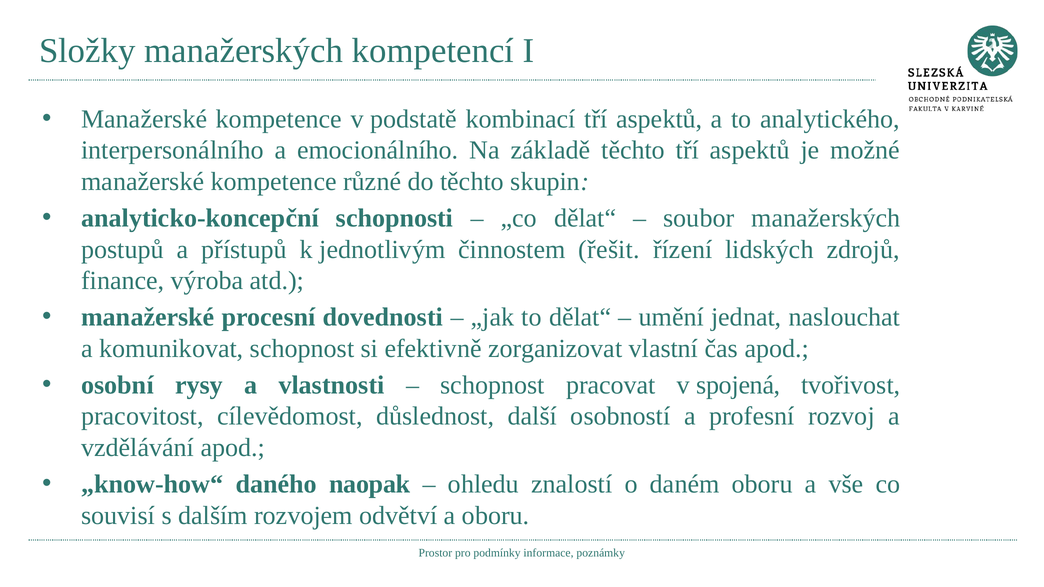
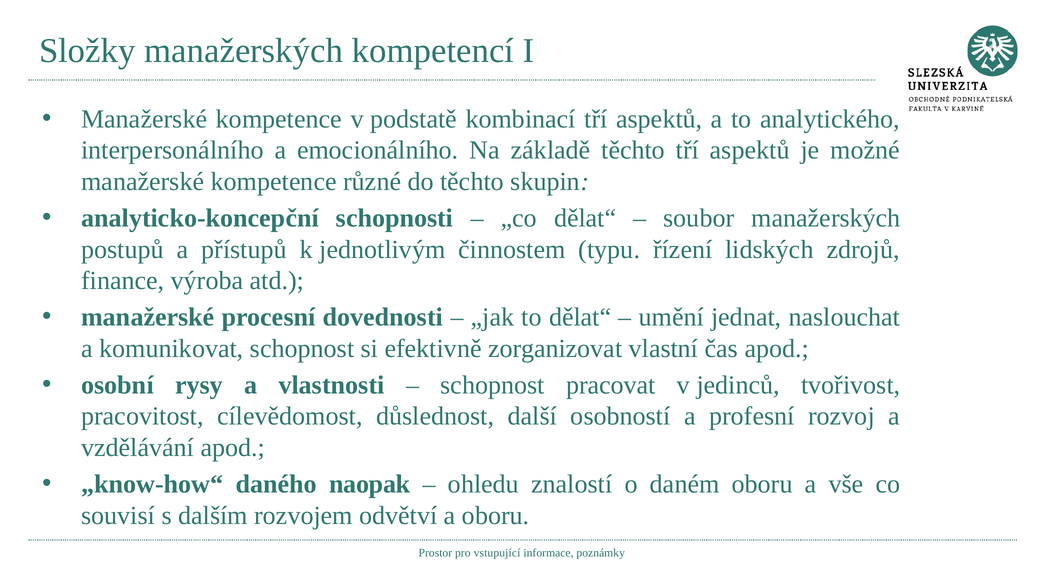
řešit: řešit -> typu (609, 250)
spojená: spojená -> jedinců (738, 385)
podmínky: podmínky -> vstupující (497, 553)
